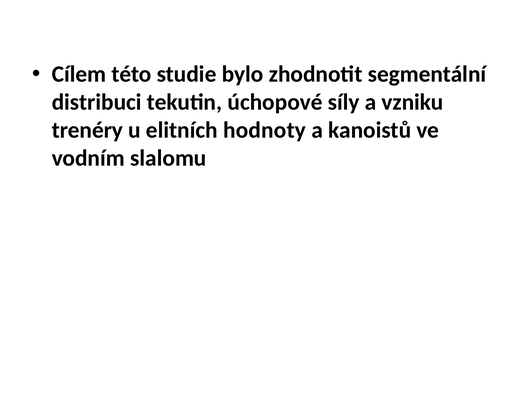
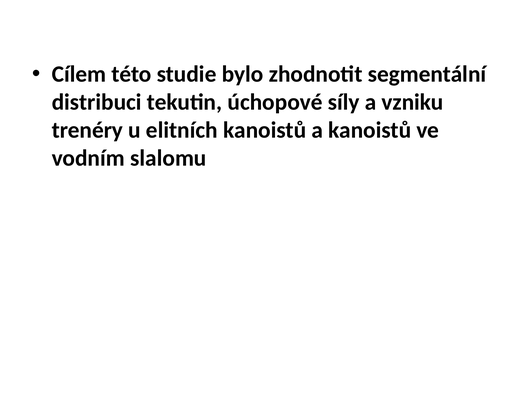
elitních hodnoty: hodnoty -> kanoistů (265, 130)
